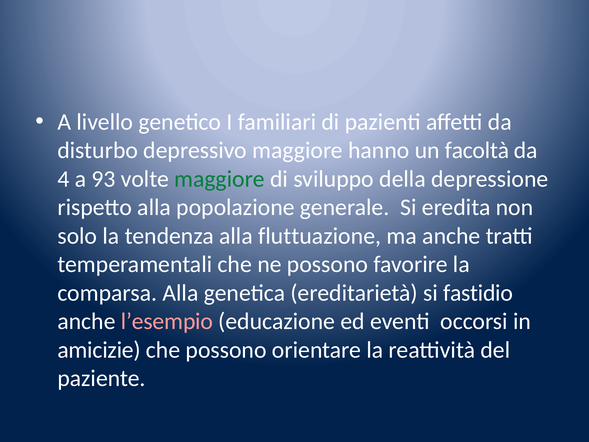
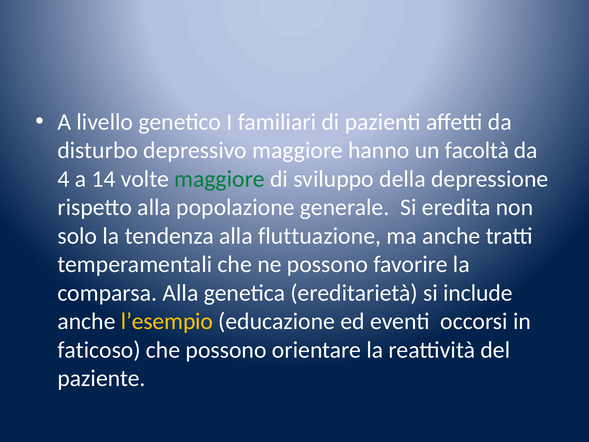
93: 93 -> 14 (103, 179)
fastidio: fastidio -> include (478, 293)
l’esempio colour: pink -> yellow (167, 321)
amicizie: amicizie -> faticoso (99, 350)
